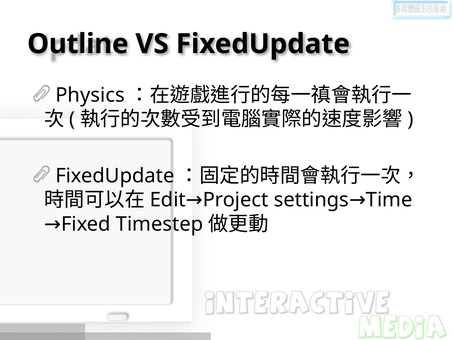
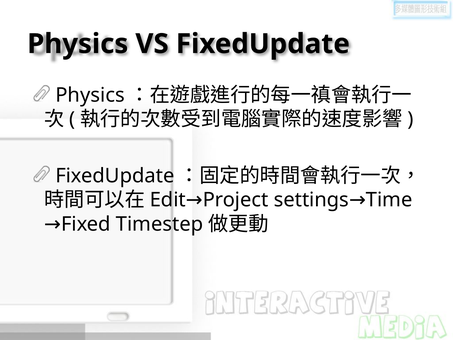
Outline: Outline -> Physics (78, 44)
